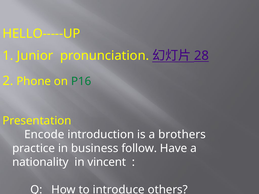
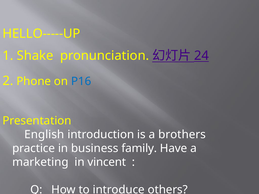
Junior: Junior -> Shake (35, 56)
28: 28 -> 24 (201, 56)
P16 colour: green -> blue (81, 81)
Encode: Encode -> English (44, 135)
follow: follow -> family (139, 148)
nationality: nationality -> marketing (40, 162)
